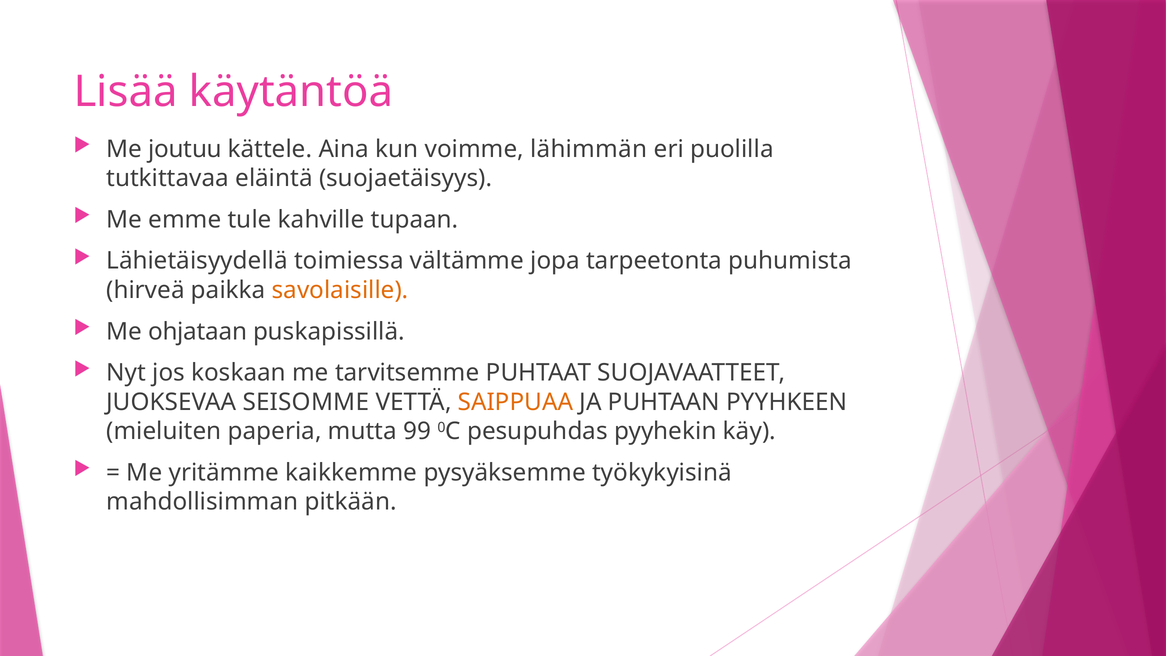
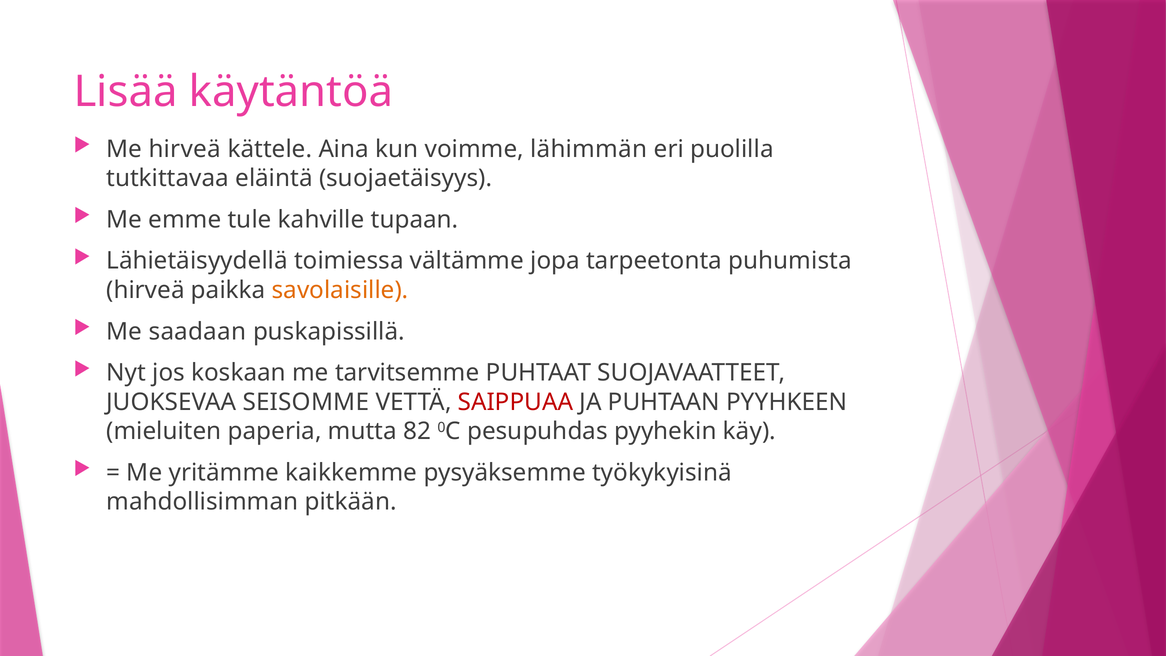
Me joutuu: joutuu -> hirveä (185, 149)
ohjataan: ohjataan -> saadaan (197, 331)
SAIPPUAA colour: orange -> red (515, 402)
99: 99 -> 82 (417, 431)
